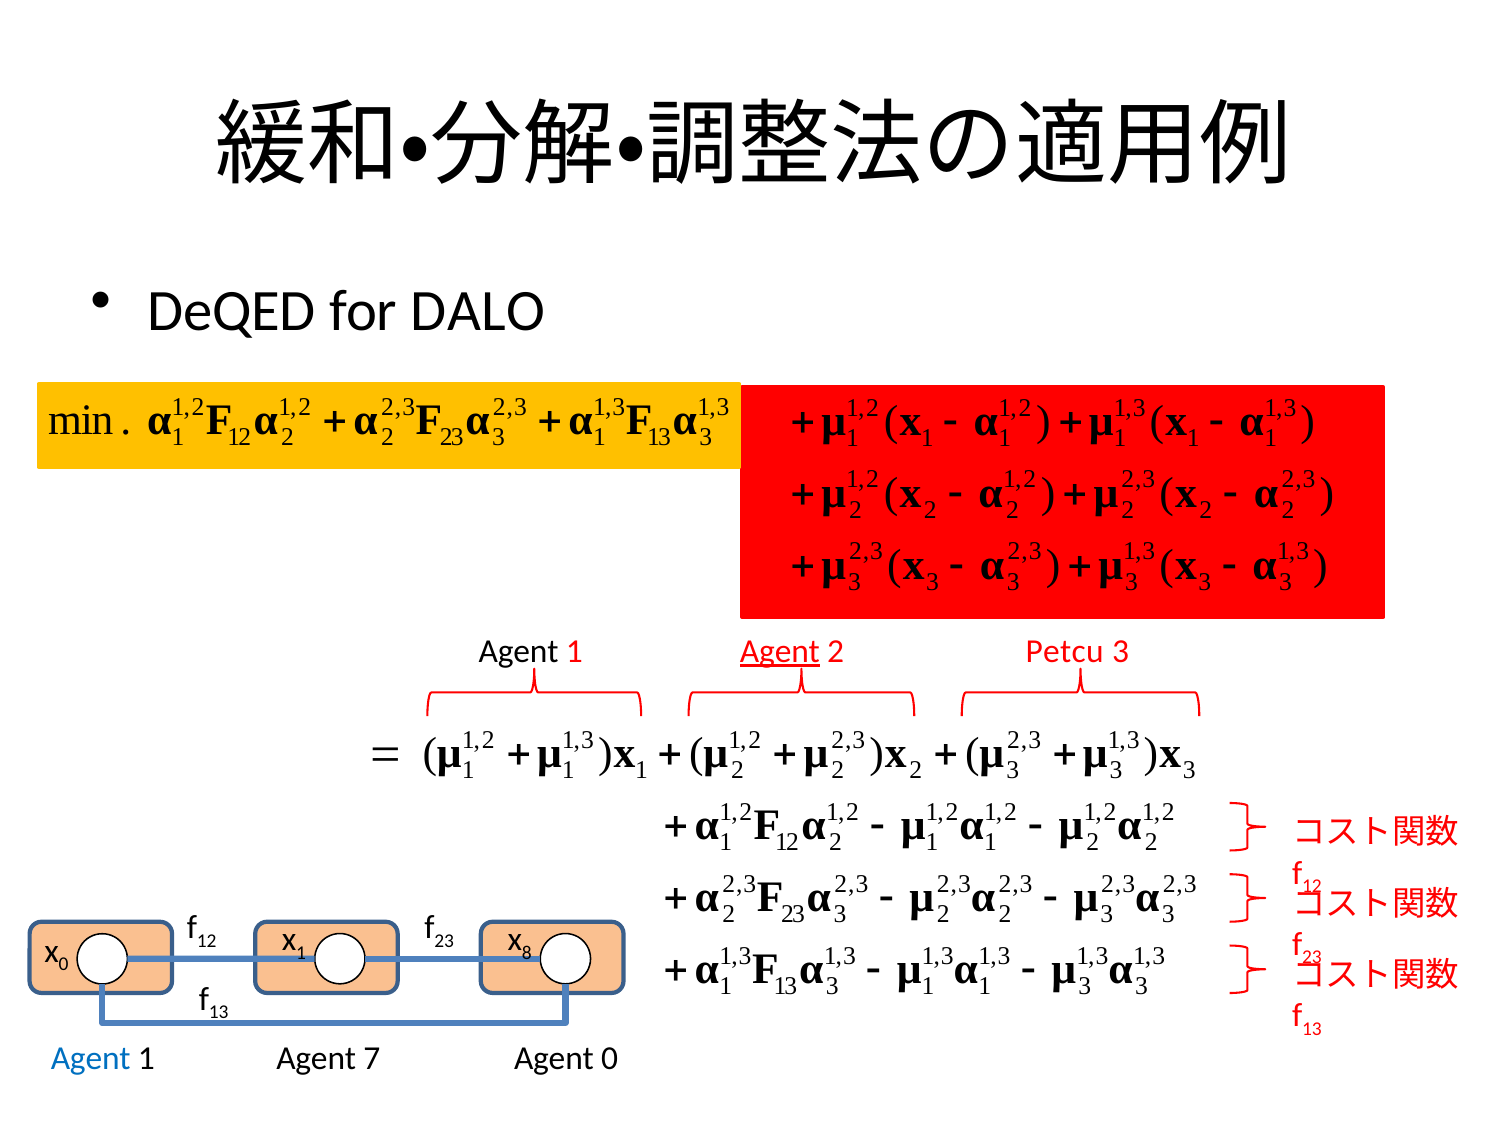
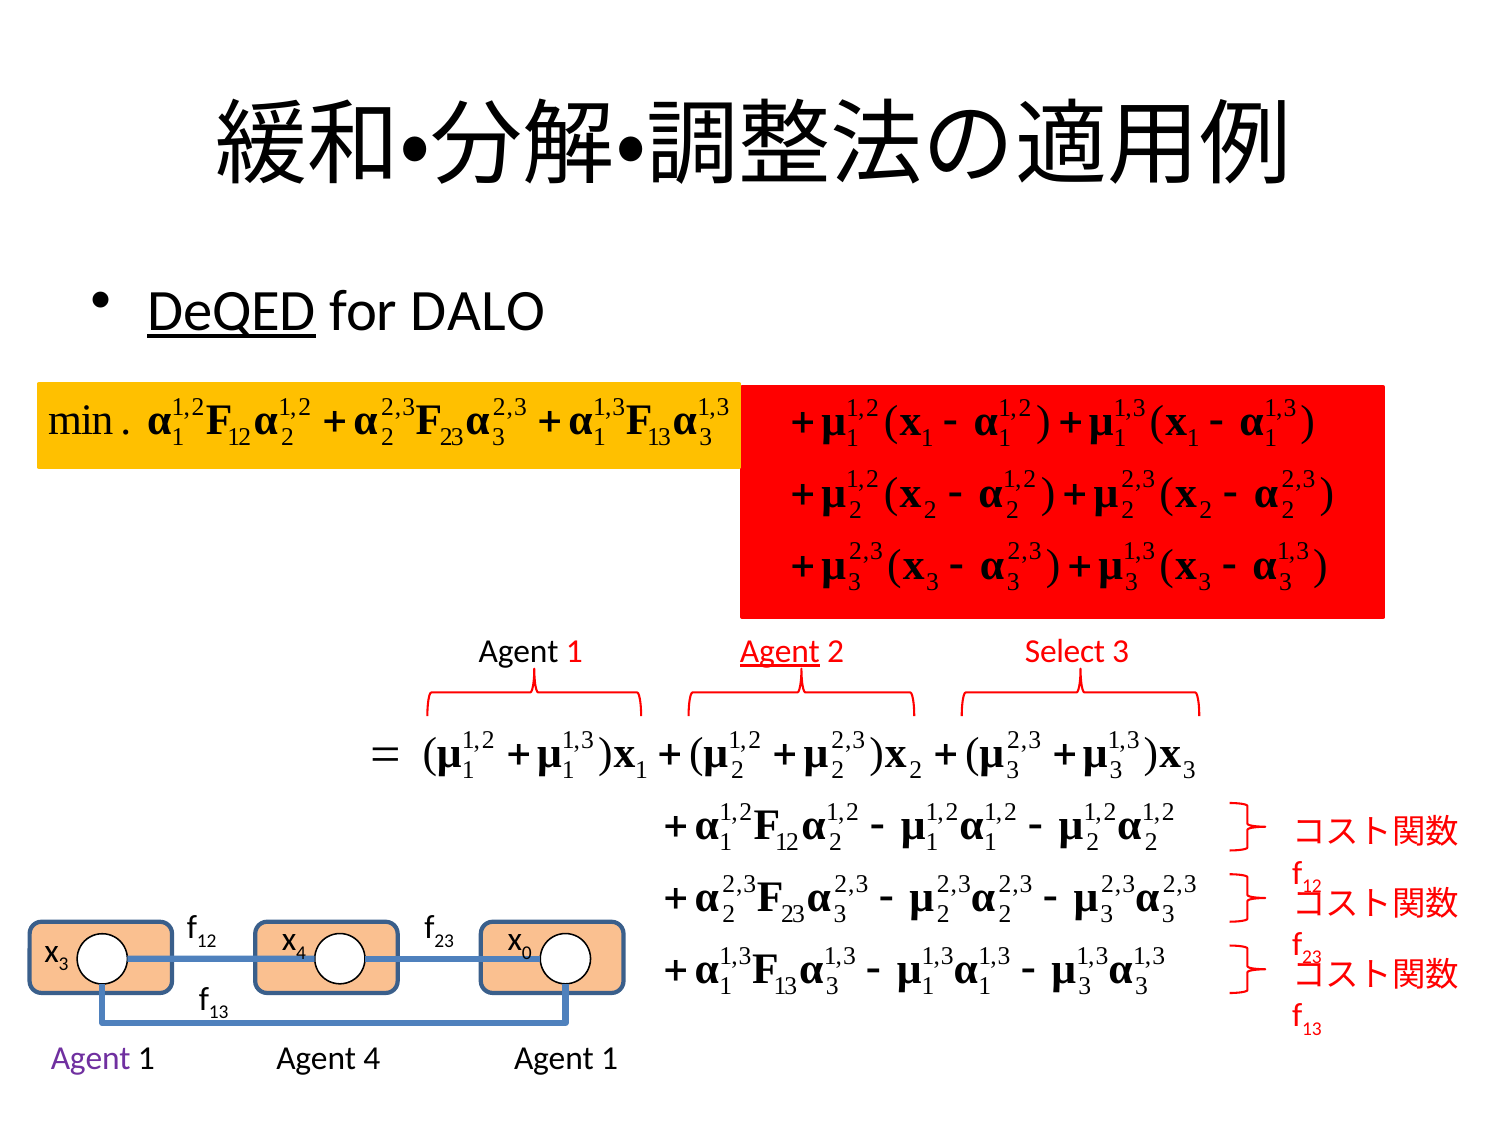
DeQED underline: none -> present (232, 311)
Petcu: Petcu -> Select (1065, 651)
1: 1 -> 4 (301, 953)
8: 8 -> 0 (527, 953)
0: 0 -> 3 (64, 965)
Agent colour: blue -> purple (91, 1059)
Agent 7: 7 -> 4 (372, 1059)
0: 0 -> 1 (610, 1059)
